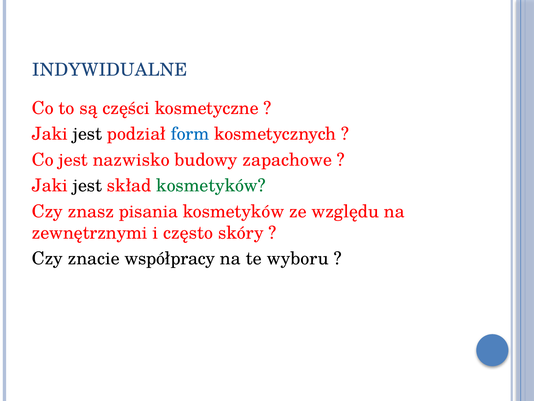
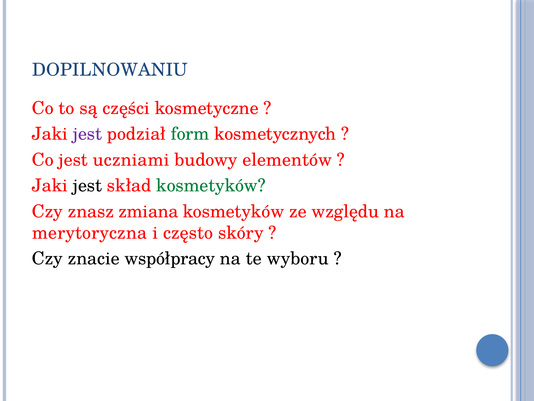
INDYWIDUALNE: INDYWIDUALNE -> DOPILNOWANIU (110, 70)
jest colour: black -> purple (87, 134)
form colour: blue -> green (190, 134)
nazwisko: nazwisko -> uczniami (131, 160)
zapachowe: zapachowe -> elementów (287, 160)
pisania: pisania -> zmiana (148, 211)
zewnętrznymi: zewnętrznymi -> merytoryczna (90, 233)
